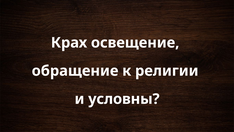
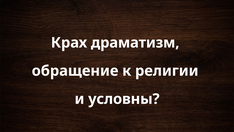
освещение: освещение -> драматизм (135, 43)
